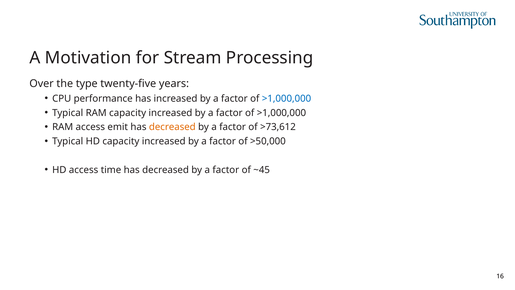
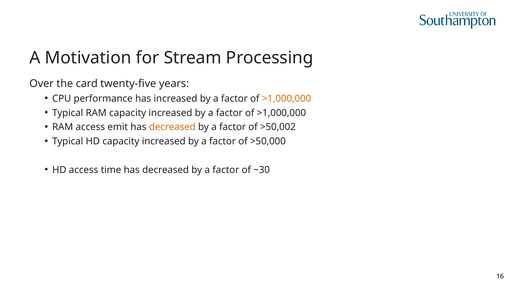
type: type -> card (87, 84)
>1,000,000 colour: blue -> orange (287, 98)
>73,612: >73,612 -> >50,002 (278, 127)
~45: ~45 -> ~30 (262, 170)
